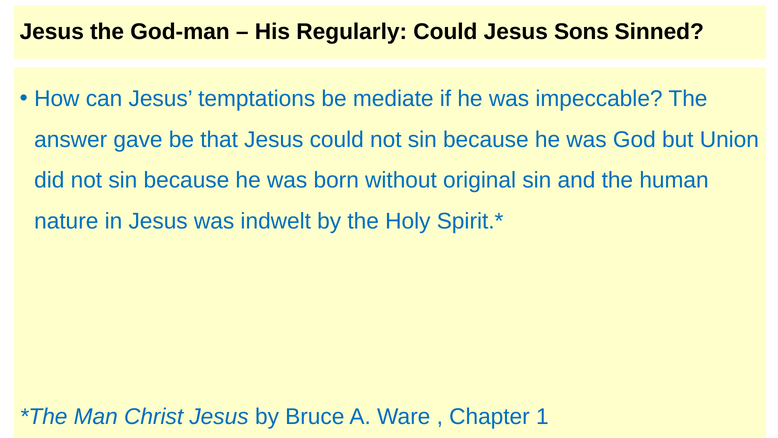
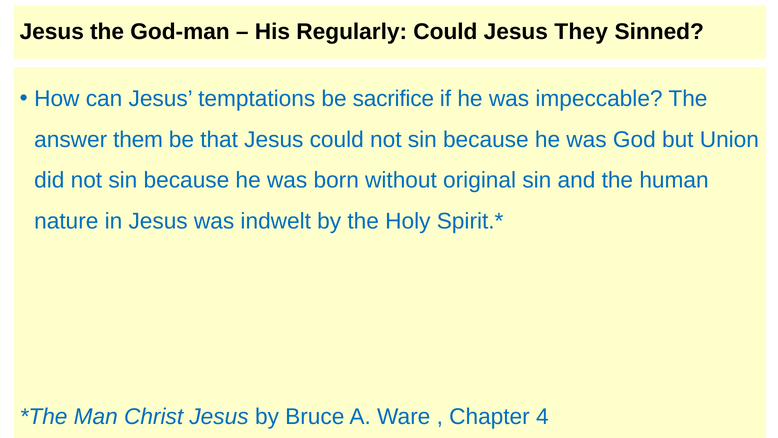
Sons: Sons -> They (581, 32)
mediate: mediate -> sacrifice (393, 99)
gave: gave -> them (138, 140)
1: 1 -> 4 (542, 416)
